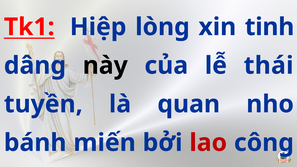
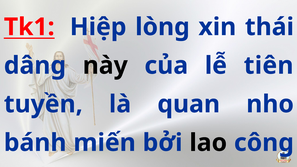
tinh: tinh -> thái (269, 27)
thái: thái -> tiên (269, 66)
lao colour: red -> black (208, 143)
